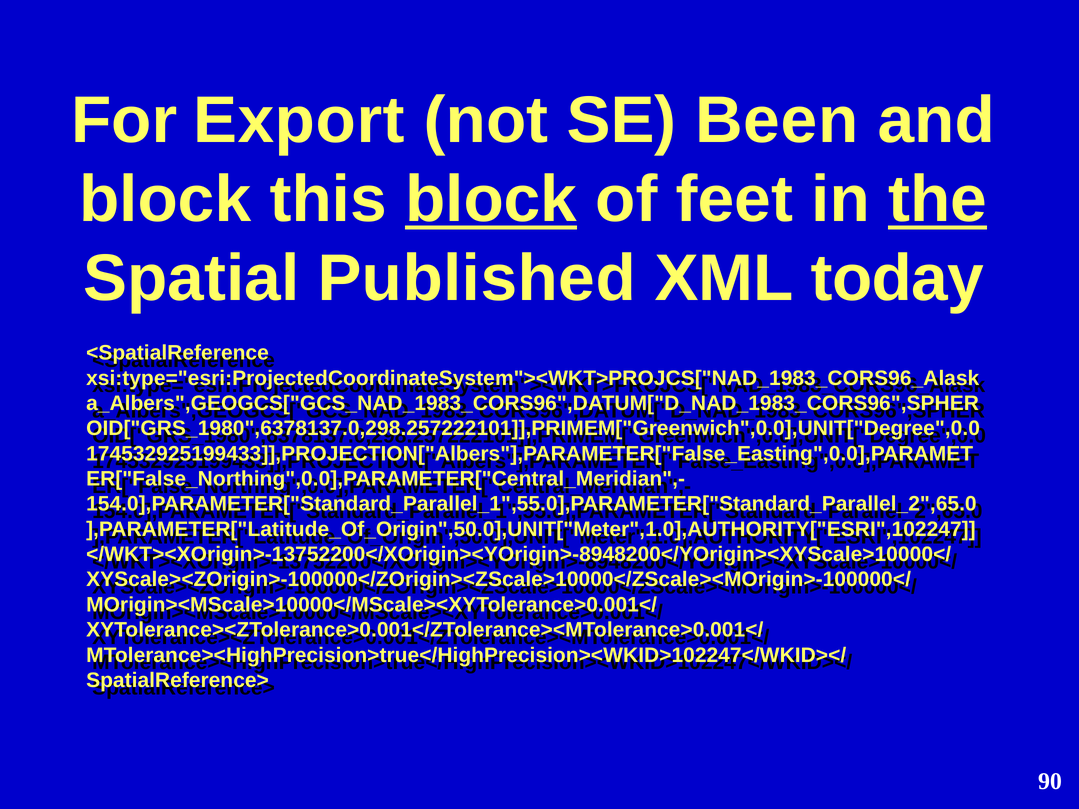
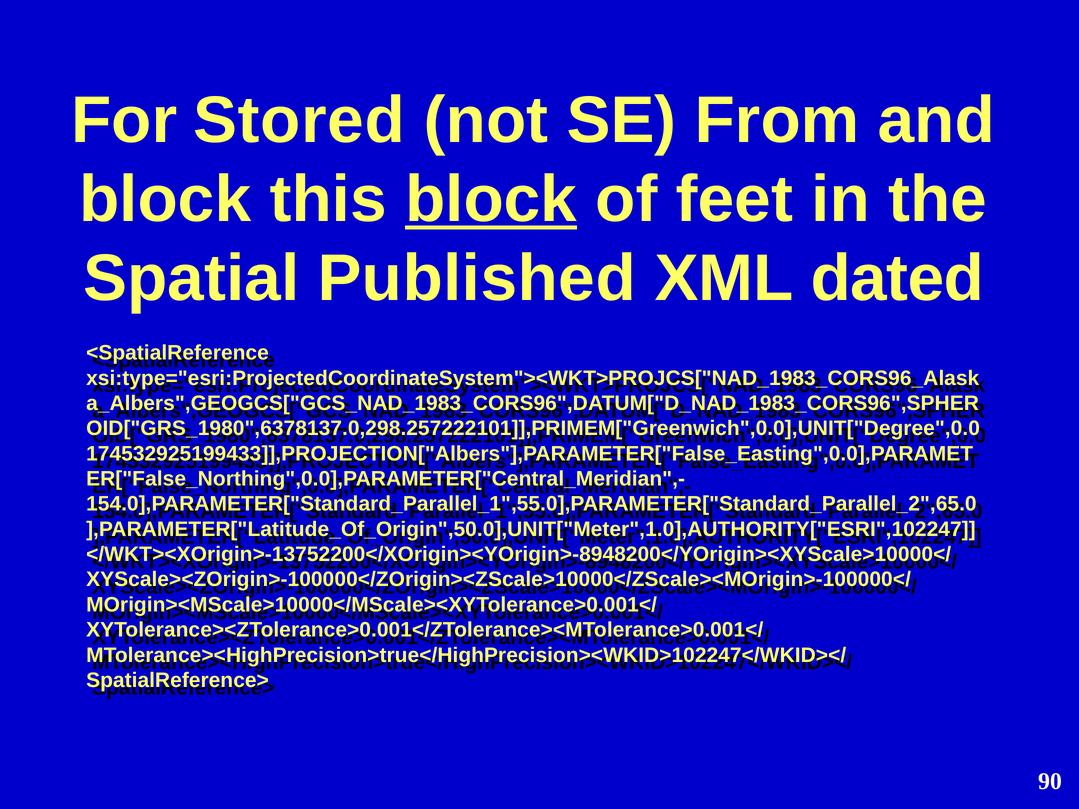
Export: Export -> Stored (299, 120)
Been: Been -> From (777, 120)
the underline: present -> none (938, 199)
today: today -> dated (897, 279)
